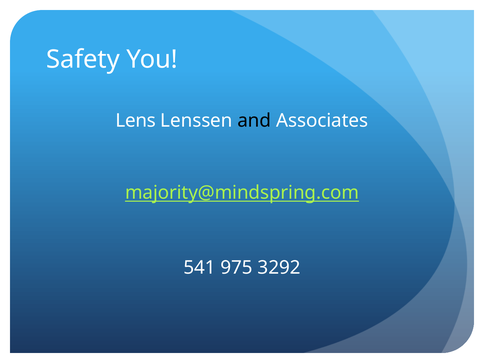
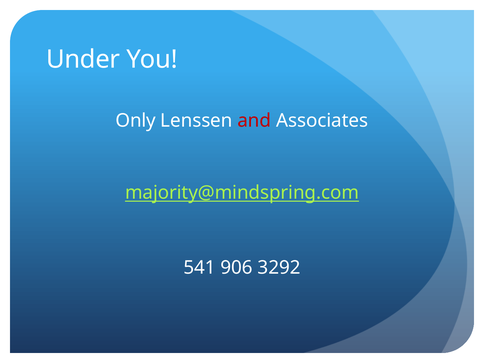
Safety: Safety -> Under (83, 59)
Lens: Lens -> Only (136, 121)
and colour: black -> red (254, 121)
975: 975 -> 906 (237, 268)
